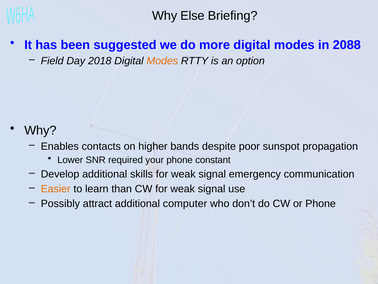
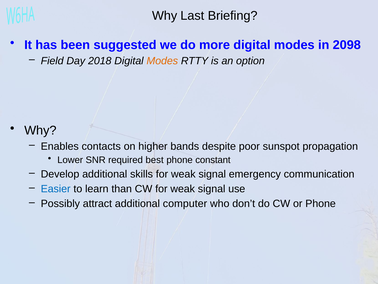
Else: Else -> Last (192, 16)
2088: 2088 -> 2098 (347, 45)
your: your -> best (155, 160)
Easier colour: orange -> blue (56, 189)
